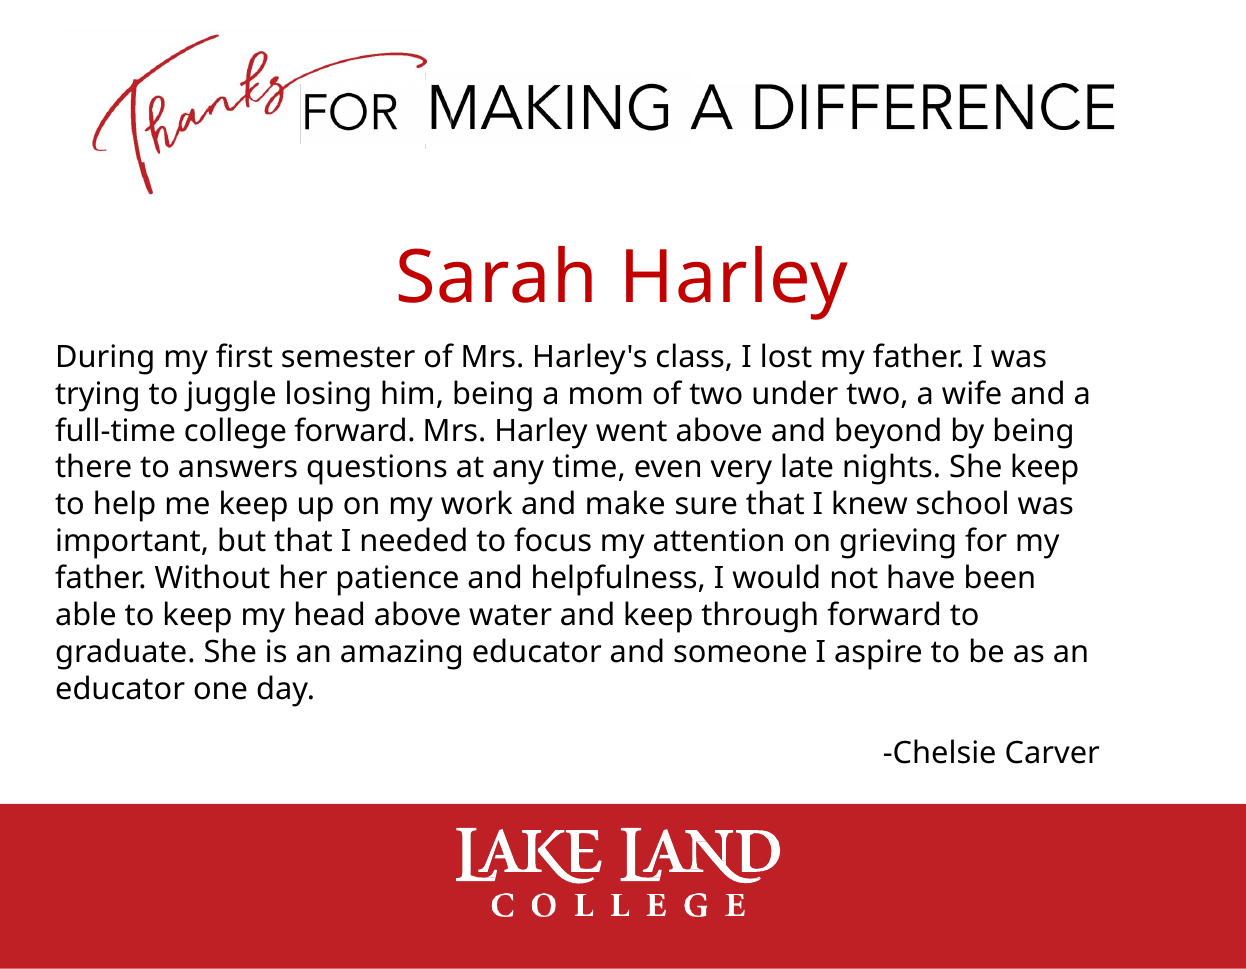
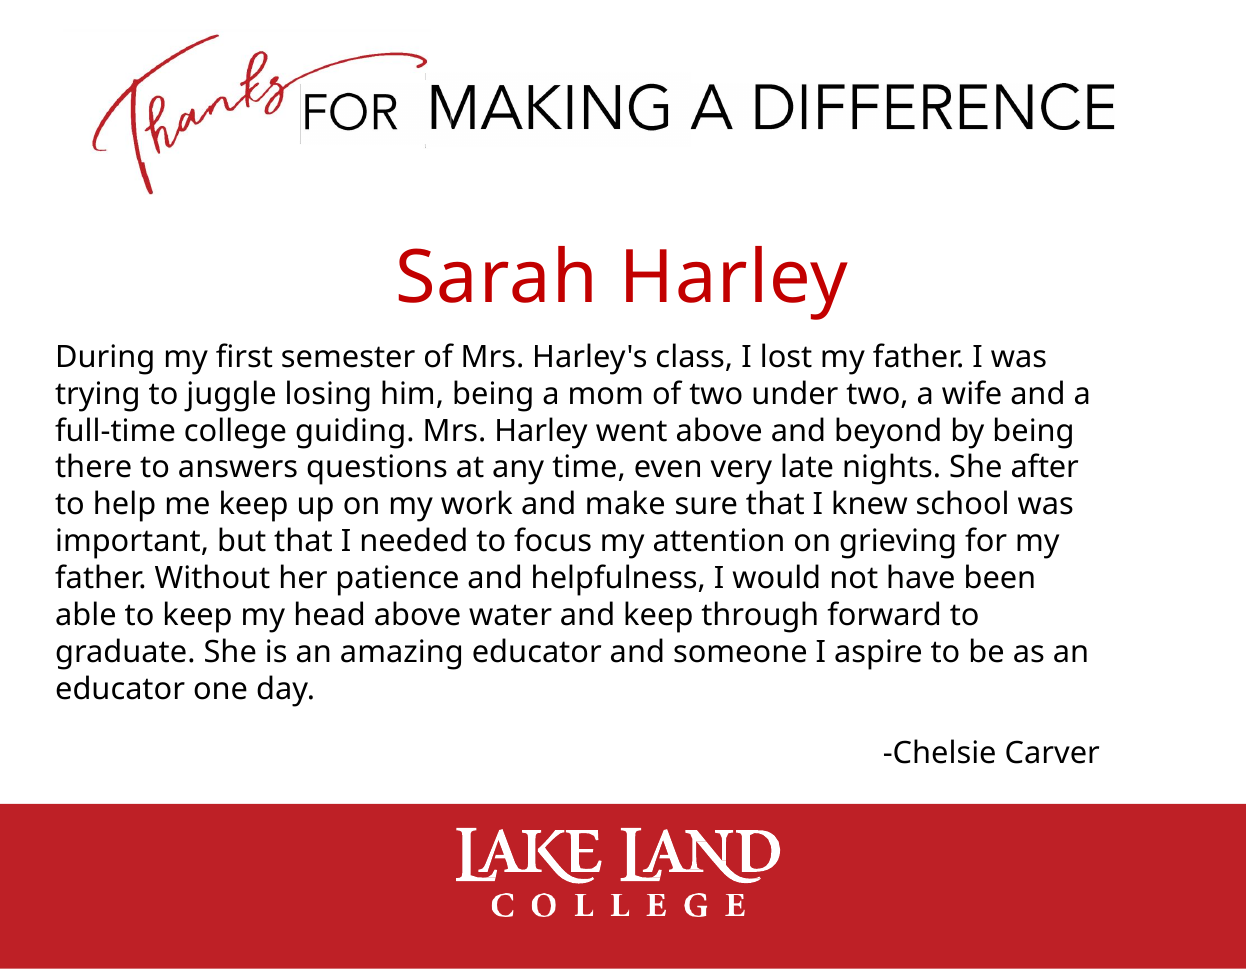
college forward: forward -> guiding (355, 431)
She keep: keep -> after (1045, 468)
